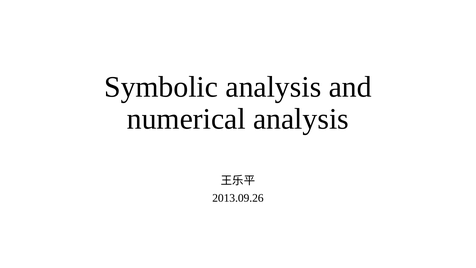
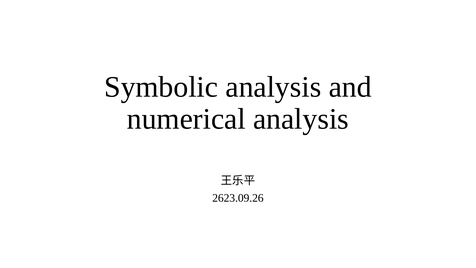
2013.09.26: 2013.09.26 -> 2623.09.26 (238, 198)
